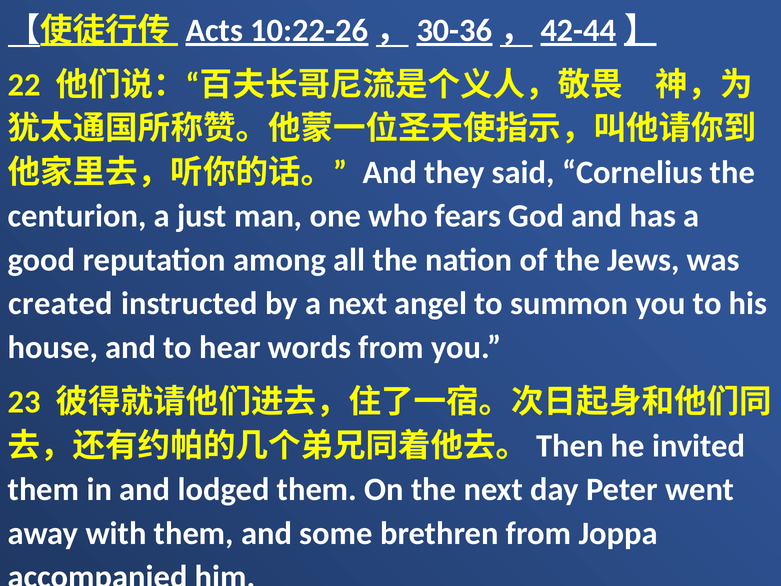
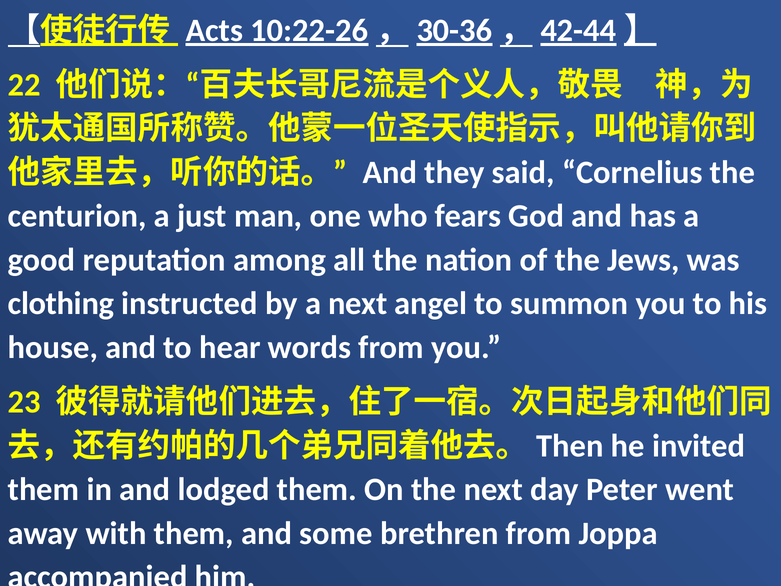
created: created -> clothing (61, 304)
